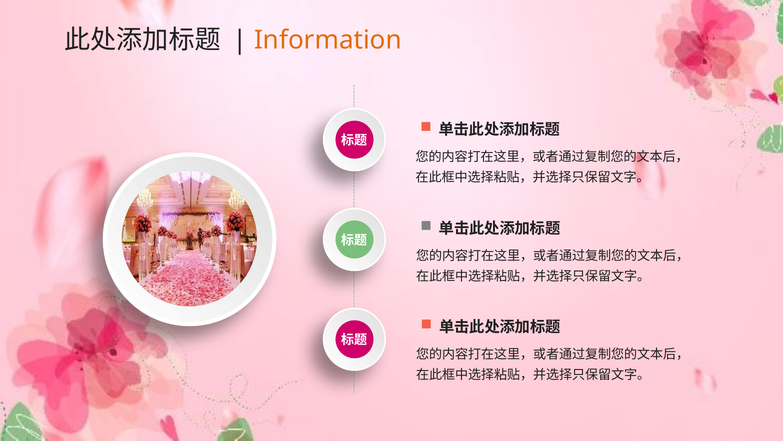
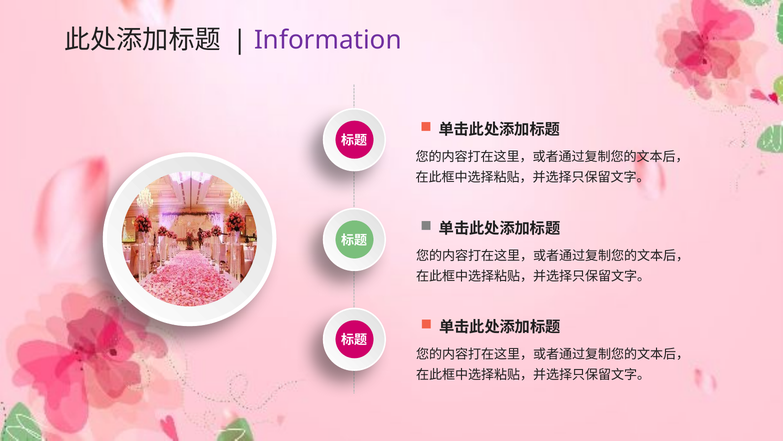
Information colour: orange -> purple (328, 40)
